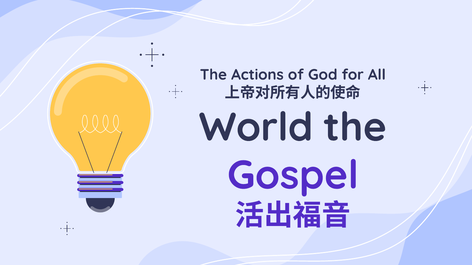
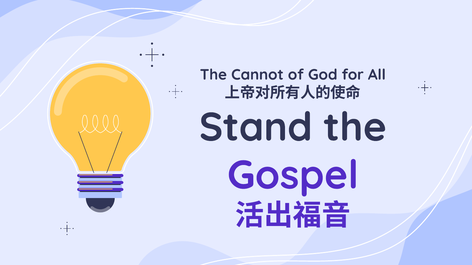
Actions: Actions -> Cannot (257, 75)
World: World -> Stand (256, 128)
